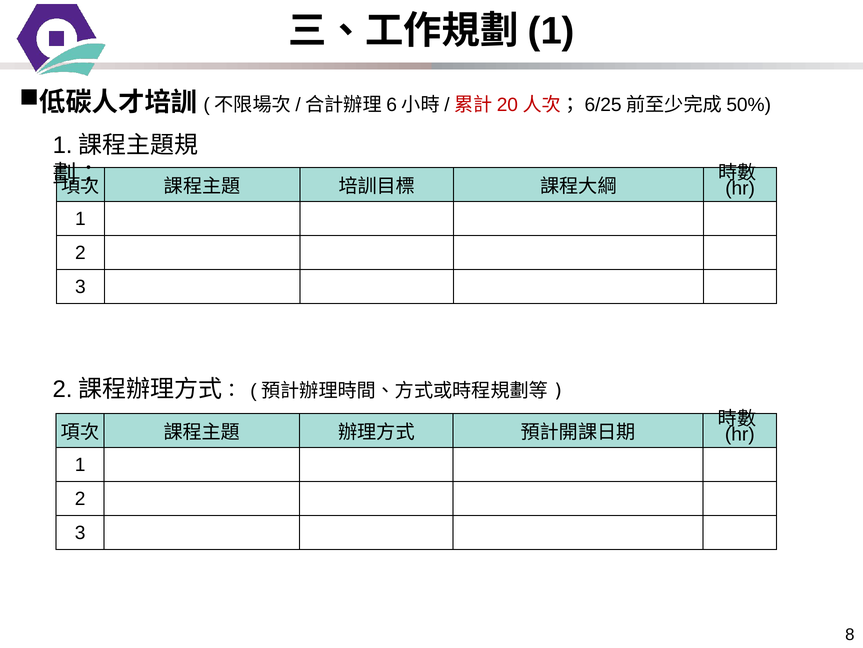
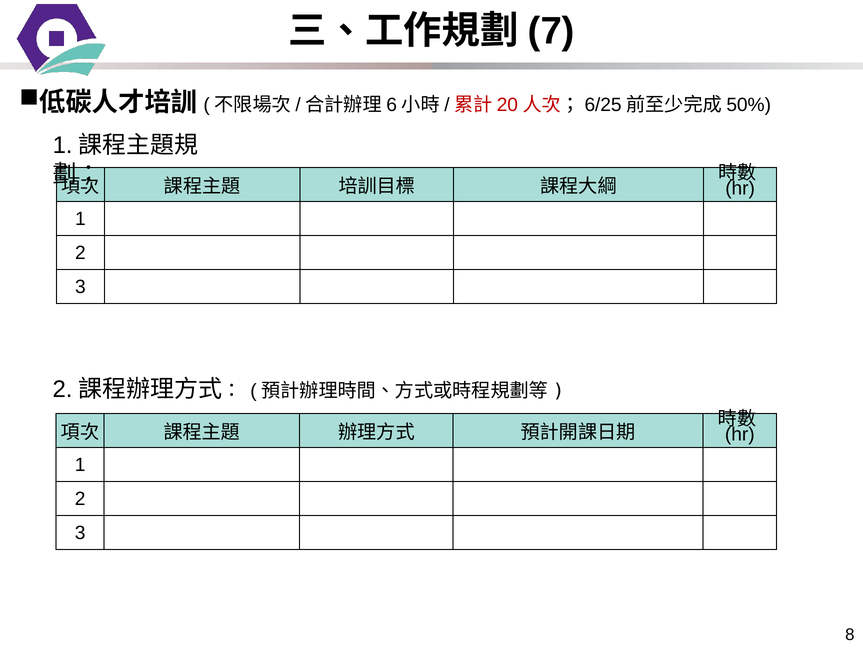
1: 1 -> 7 (551, 31)
